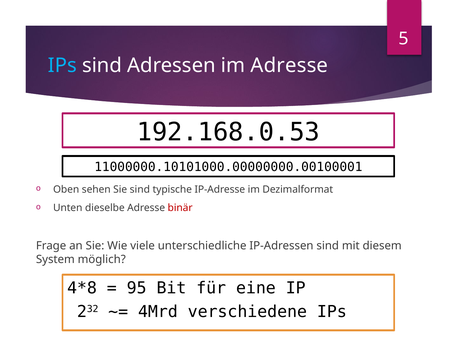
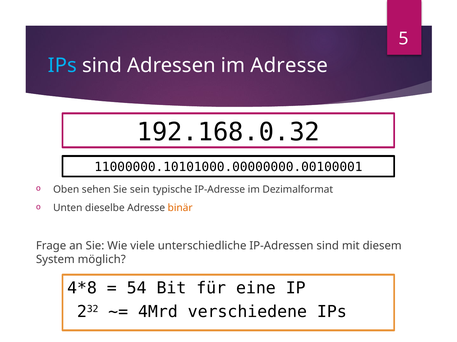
192.168.0.53: 192.168.0.53 -> 192.168.0.32 (228, 132)
Sie sind: sind -> sein (140, 190)
binär colour: red -> orange (180, 208)
95: 95 -> 54 (137, 289)
